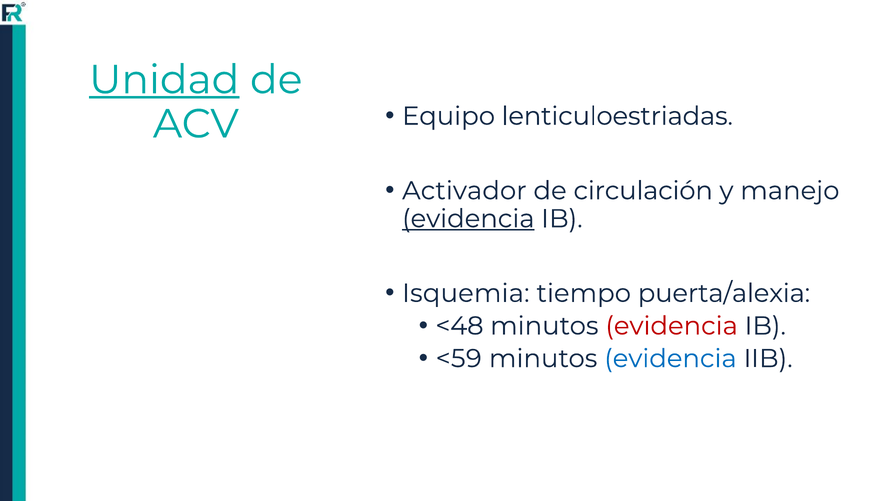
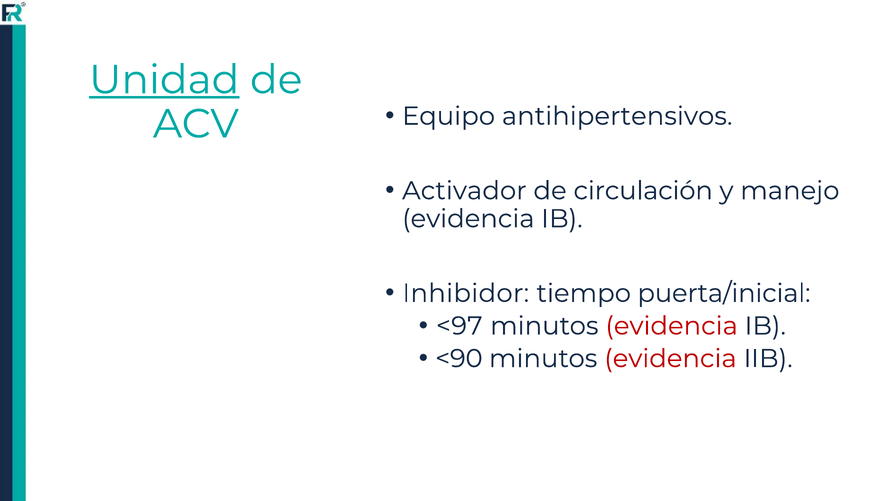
lenticuloestriadas: lenticuloestriadas -> antihipertensivos (617, 116)
evidencia underline: present -> none (468, 219)
Isquemia: Isquemia -> Inhibidor (466, 293)
puerta/alexia: puerta/alexia -> puerta/inicial (724, 293)
<48: <48 -> <97 (459, 326)
<59: <59 -> <90 (459, 359)
evidencia colour: blue -> red (670, 359)
